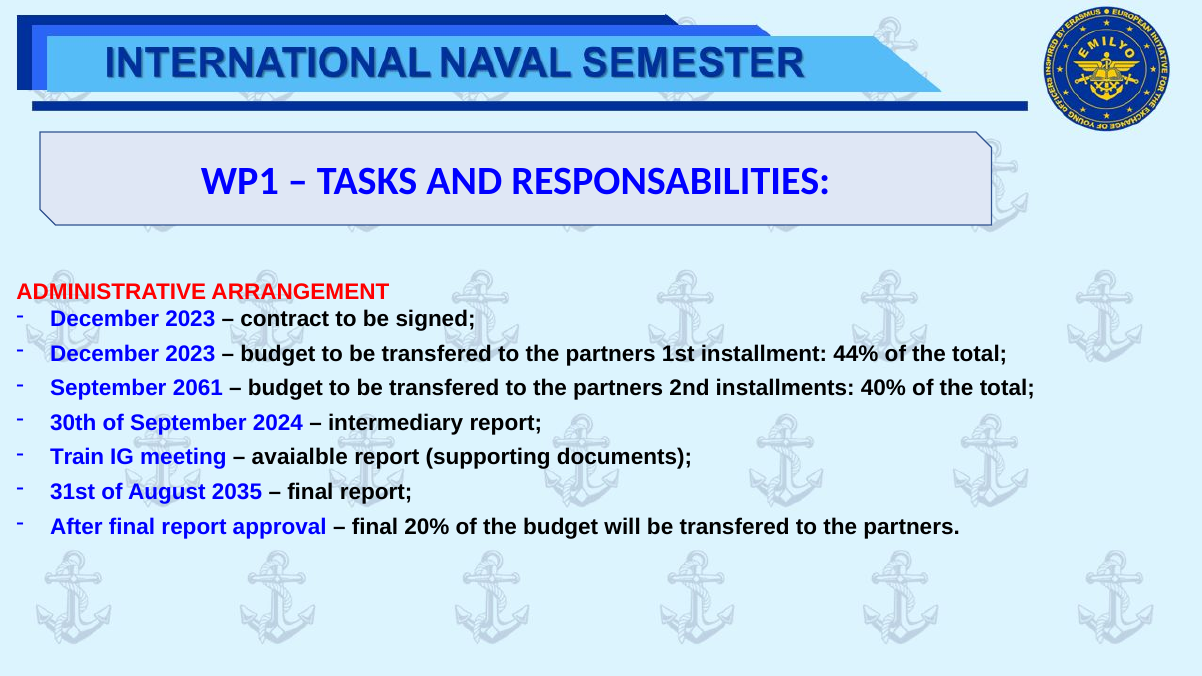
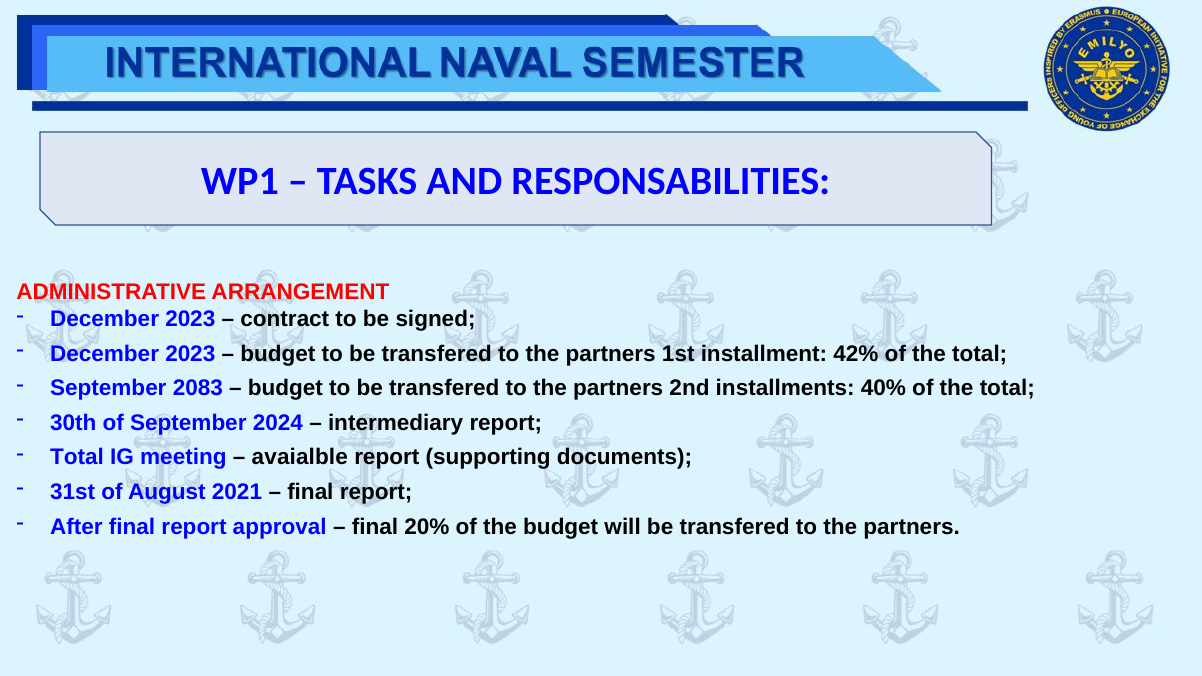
44%: 44% -> 42% (856, 354)
2061: 2061 -> 2083 (198, 389)
Train: Train -> Total (77, 458)
2035: 2035 -> 2021 (237, 492)
